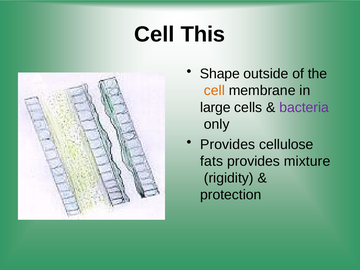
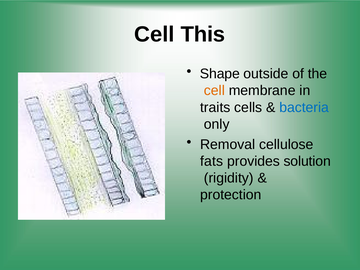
large: large -> traits (215, 107)
bacteria colour: purple -> blue (304, 107)
Provides: Provides -> Removal (228, 144)
mixture: mixture -> solution (307, 161)
